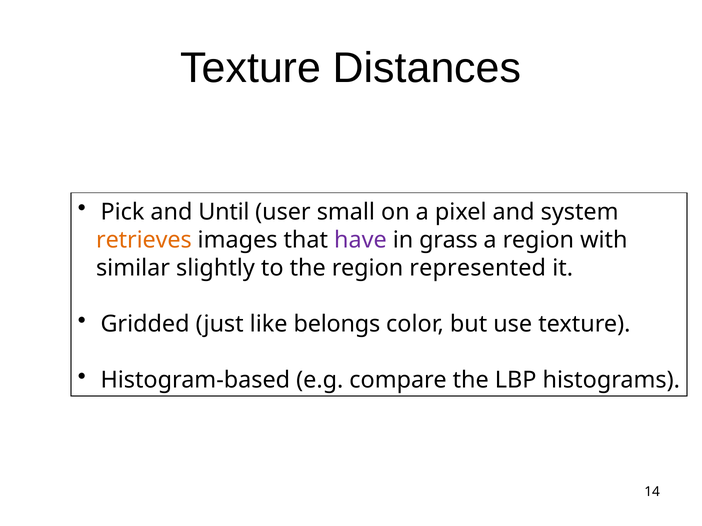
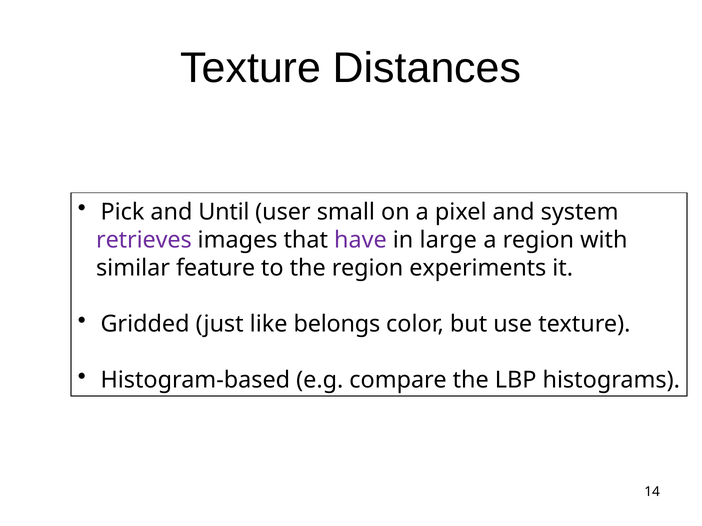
retrieves colour: orange -> purple (144, 240)
grass: grass -> large (448, 240)
slightly: slightly -> feature (216, 268)
represented: represented -> experiments (478, 268)
